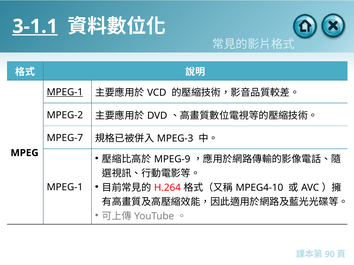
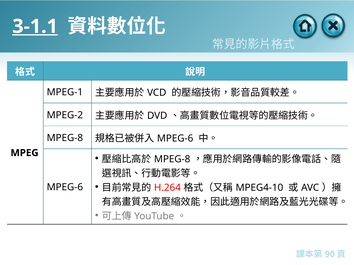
MPEG-1 underline: present -> none (65, 92)
MPEG-7: MPEG-7 -> MPEG-8 (65, 138)
MPEG-3: MPEG-3 -> MPEG-6 (175, 139)
MPEG-9: MPEG-9 -> MPEG-8 (172, 159)
MPEG-1: MPEG-1 -> MPEG-6 (65, 187)
